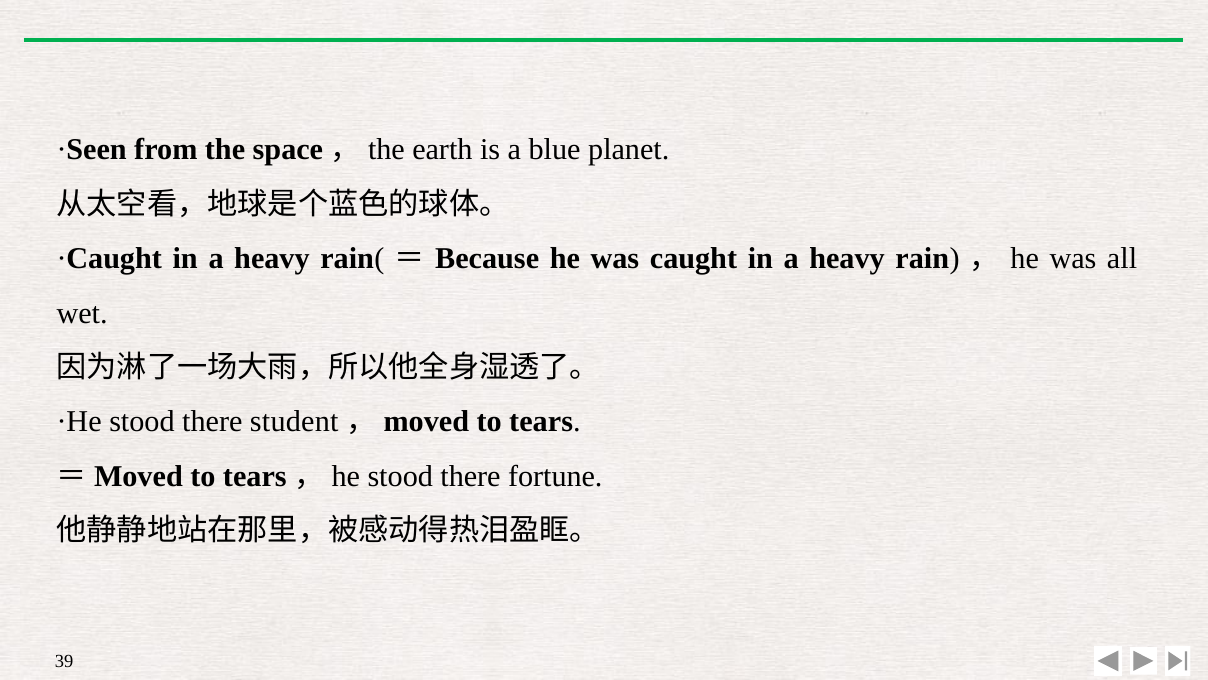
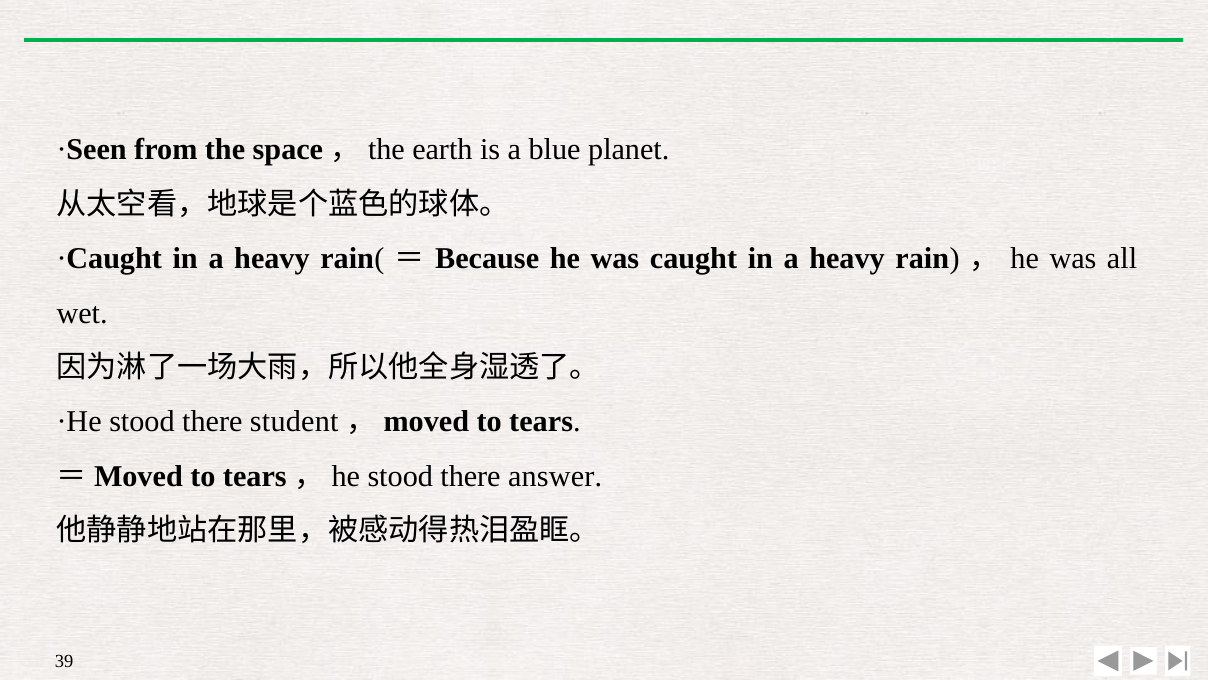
fortune: fortune -> answer (555, 476)
